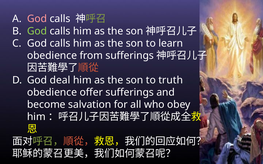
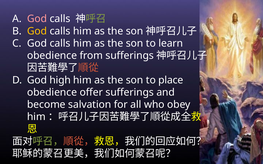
God colour: light green -> yellow (37, 31)
deal: deal -> high (60, 80)
truth: truth -> place (171, 80)
